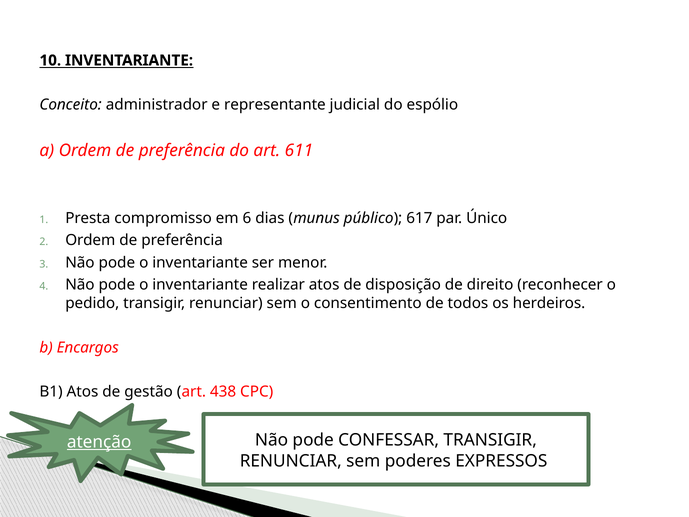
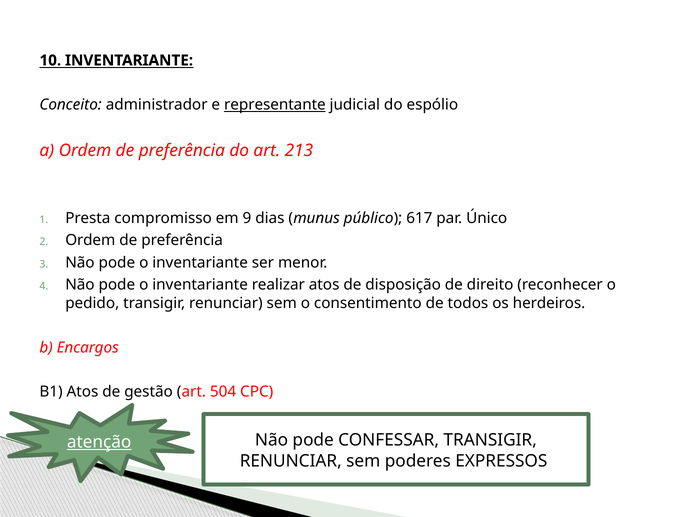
representante underline: none -> present (275, 105)
611: 611 -> 213 (299, 150)
6: 6 -> 9 (247, 218)
438: 438 -> 504 (223, 392)
